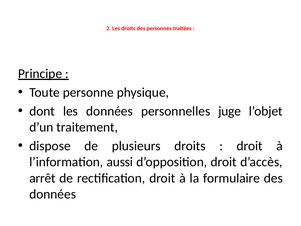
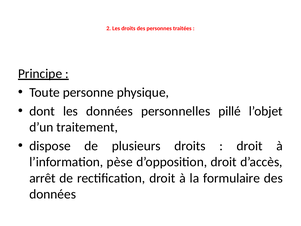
juge: juge -> pillé (230, 111)
aussi: aussi -> pèse (120, 162)
